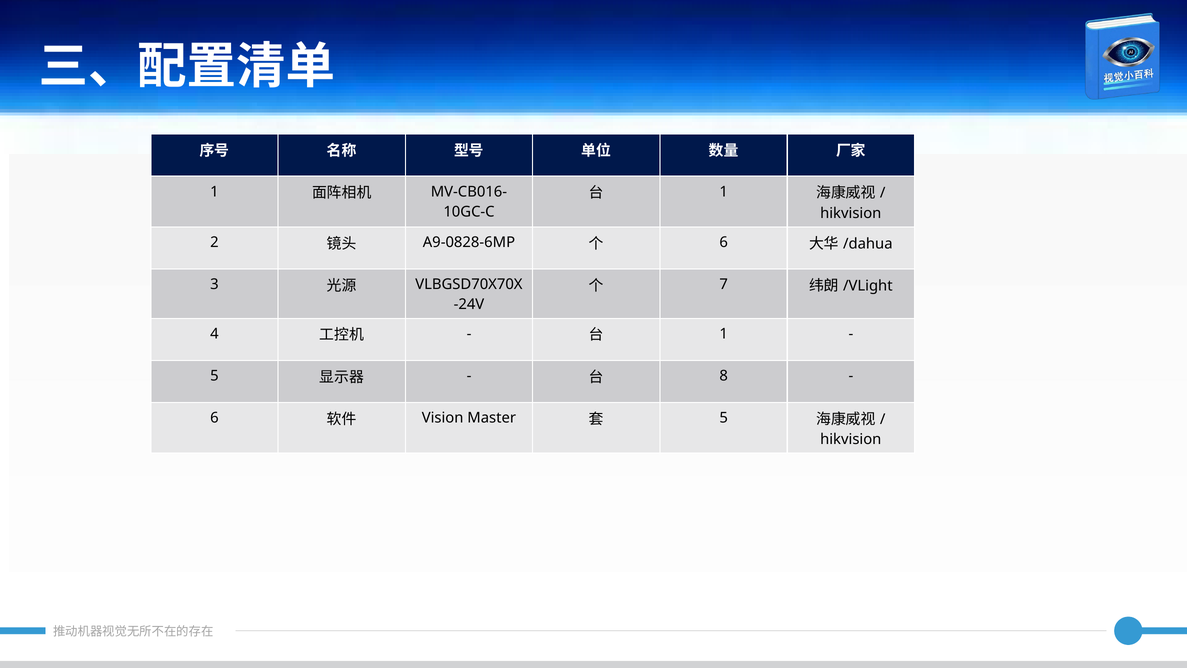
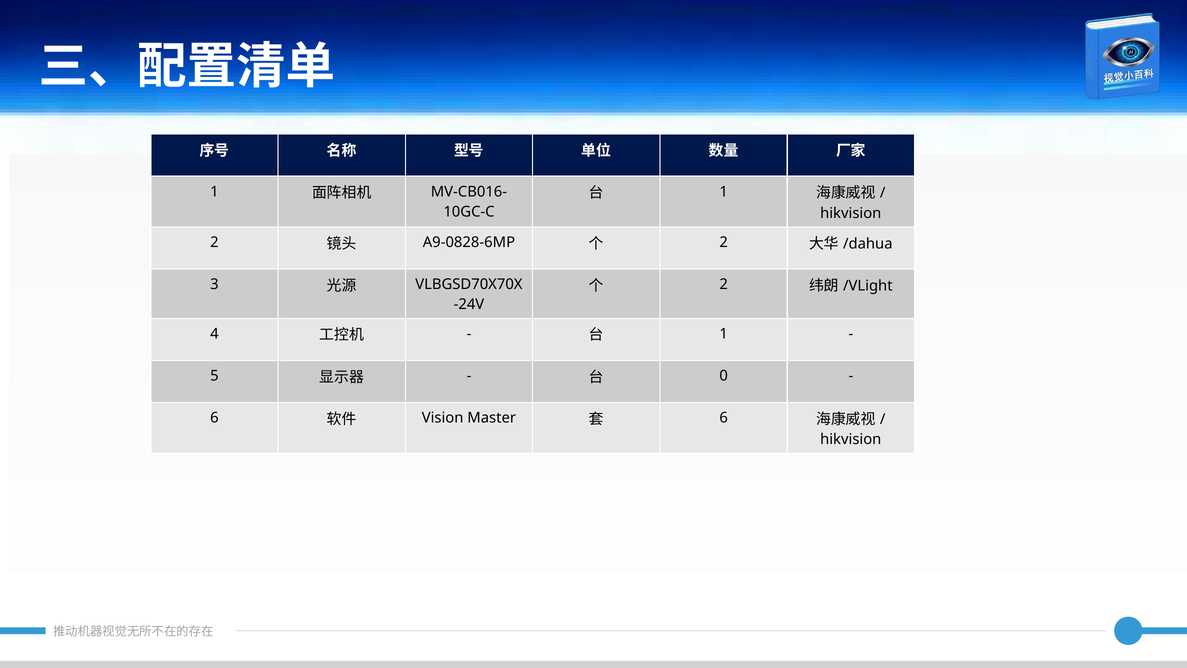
6: 6 -> 2 (724, 242)
7: 7 -> 2 (724, 284)
8: 8 -> 0 (724, 376)
5: 5 -> 6 (724, 418)
